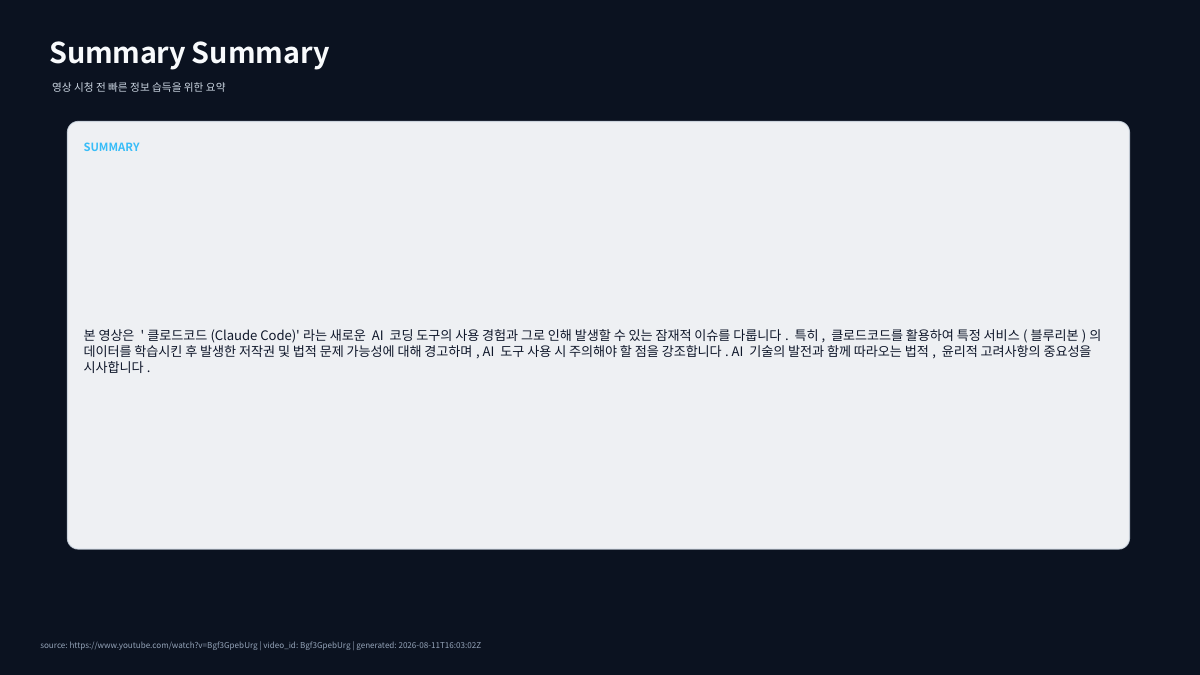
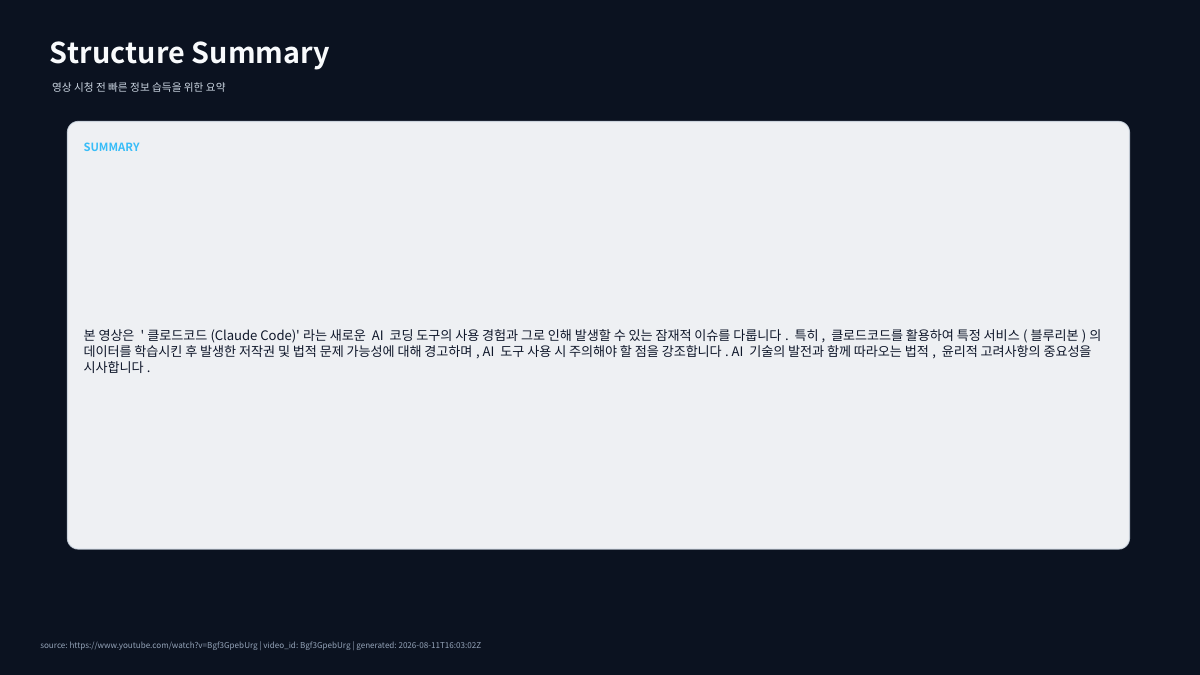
Summary: Summary -> Structure (117, 54)
